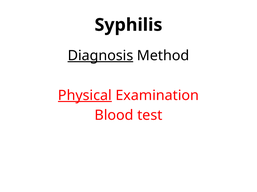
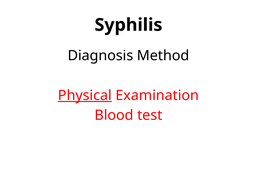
Diagnosis underline: present -> none (100, 56)
